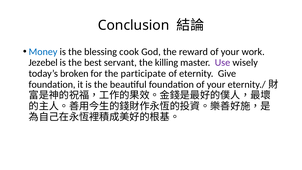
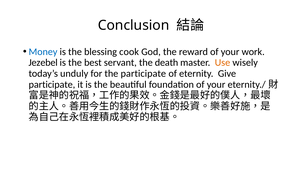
killing: killing -> death (167, 63)
Use colour: purple -> orange (222, 63)
broken: broken -> unduly (74, 73)
foundation: foundation -> participate (52, 84)
